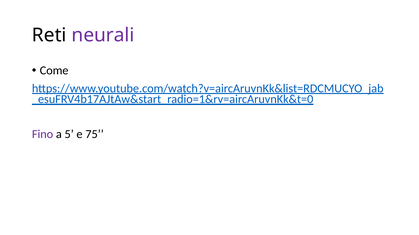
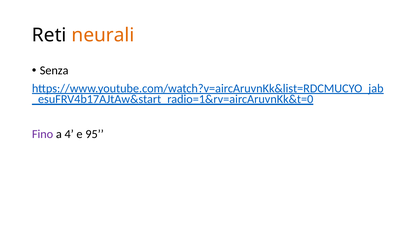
neurali colour: purple -> orange (103, 35)
Come: Come -> Senza (54, 71)
5: 5 -> 4 (69, 135)
75: 75 -> 95 (95, 135)
